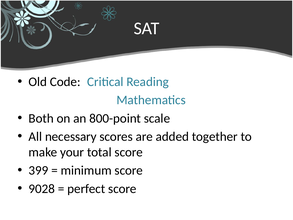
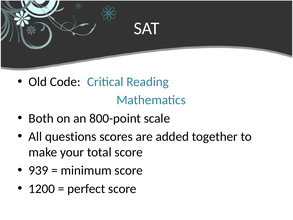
necessary: necessary -> questions (71, 136)
399: 399 -> 939 (38, 170)
9028: 9028 -> 1200 (42, 189)
